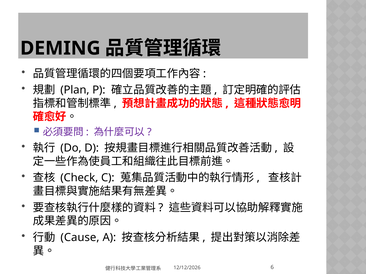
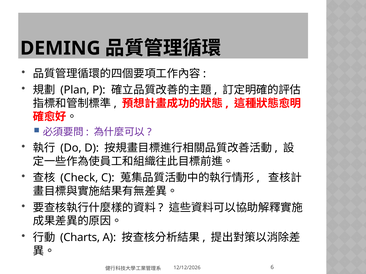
Cause: Cause -> Charts (80, 238)
